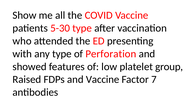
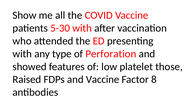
5-30 type: type -> with (82, 28)
group: group -> those (169, 67)
7: 7 -> 8 (154, 80)
